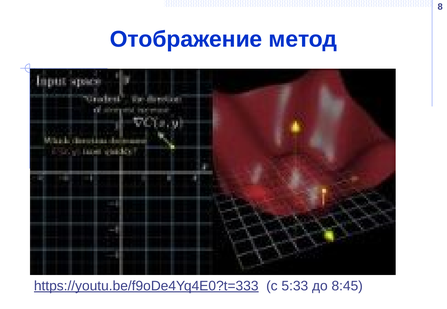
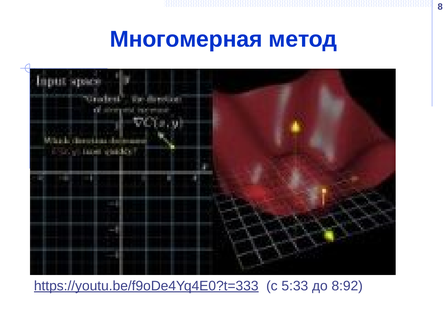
Отображение: Отображение -> Многомерная (186, 39)
8:45: 8:45 -> 8:92 (347, 286)
